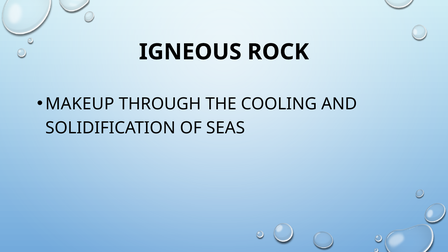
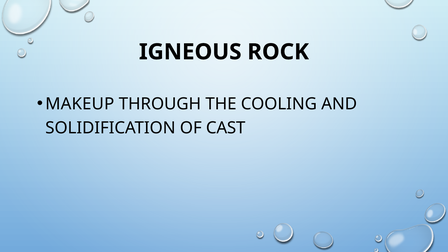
SEAS: SEAS -> CAST (226, 128)
